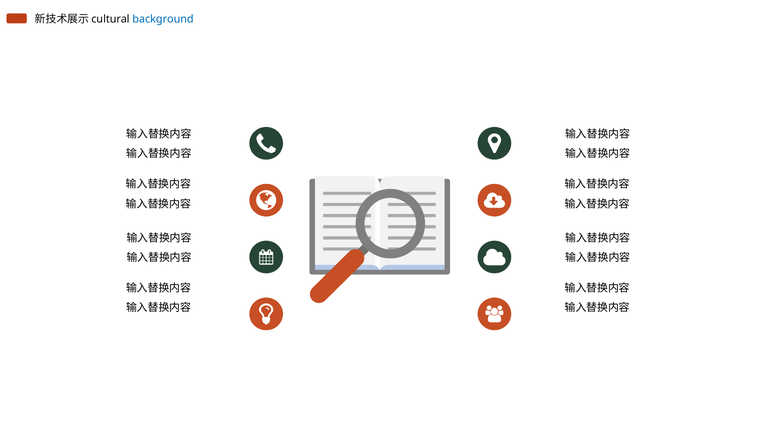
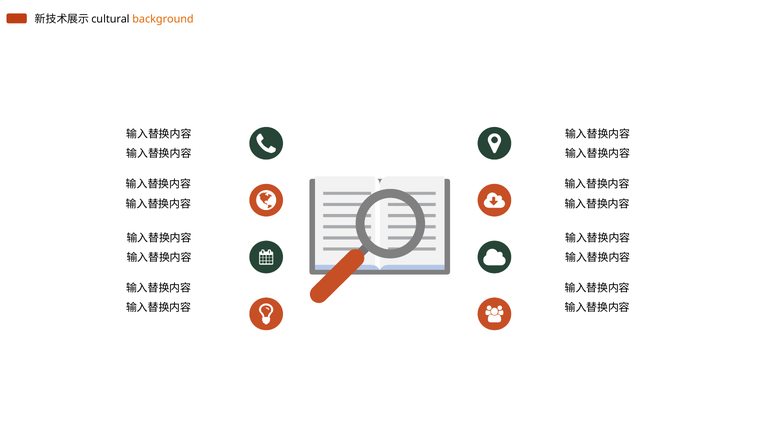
background colour: blue -> orange (163, 19)
